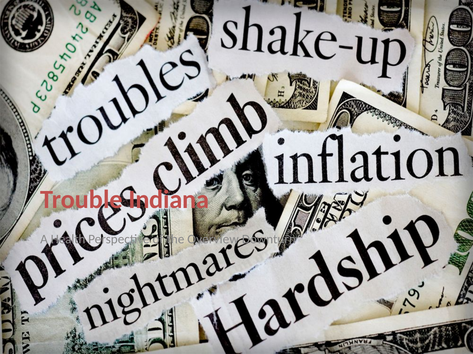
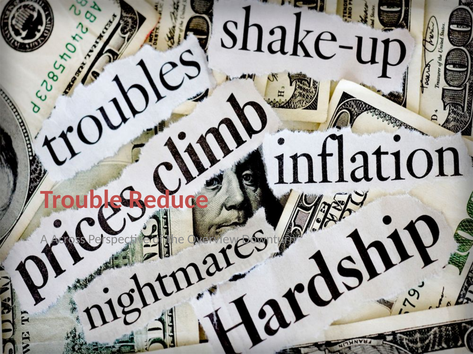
Indiana: Indiana -> Reduce (169, 200)
Health: Health -> Across (68, 240)
